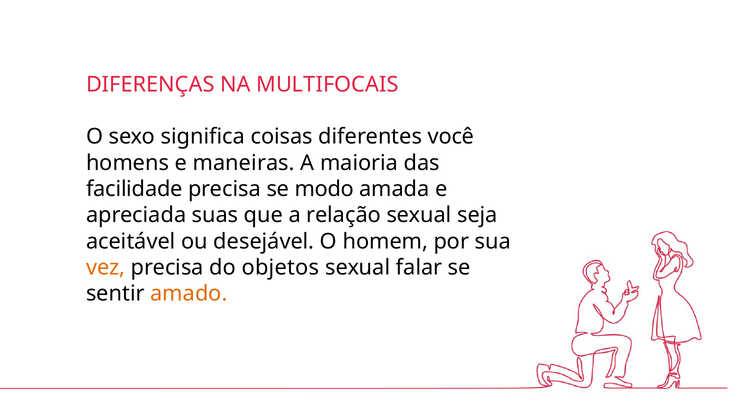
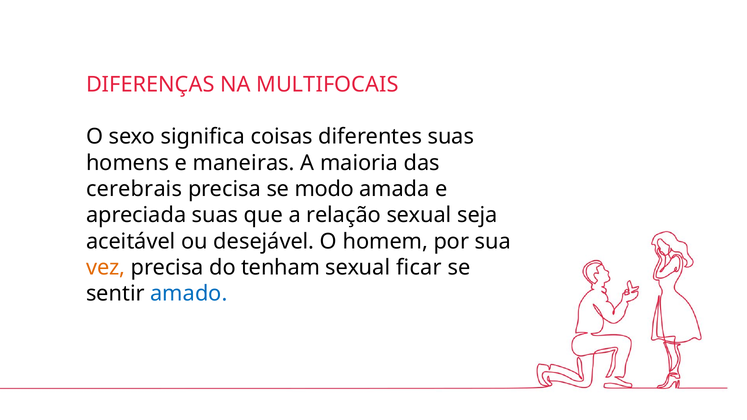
diferentes você: você -> suas (451, 137)
facilidade: facilidade -> cerebrais (134, 189)
objetos: objetos -> tenham (281, 268)
falar: falar -> ficar (419, 268)
amado colour: orange -> blue (189, 294)
